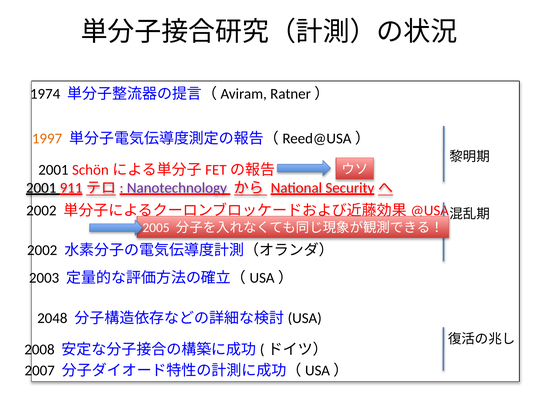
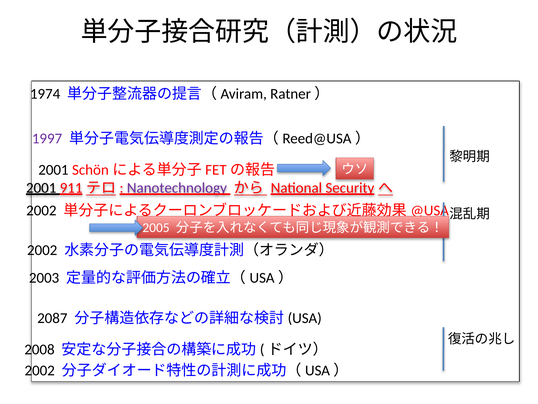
1997 colour: orange -> purple (47, 138)
2048: 2048 -> 2087 (52, 318)
2007: 2007 -> 2002 (40, 370)
